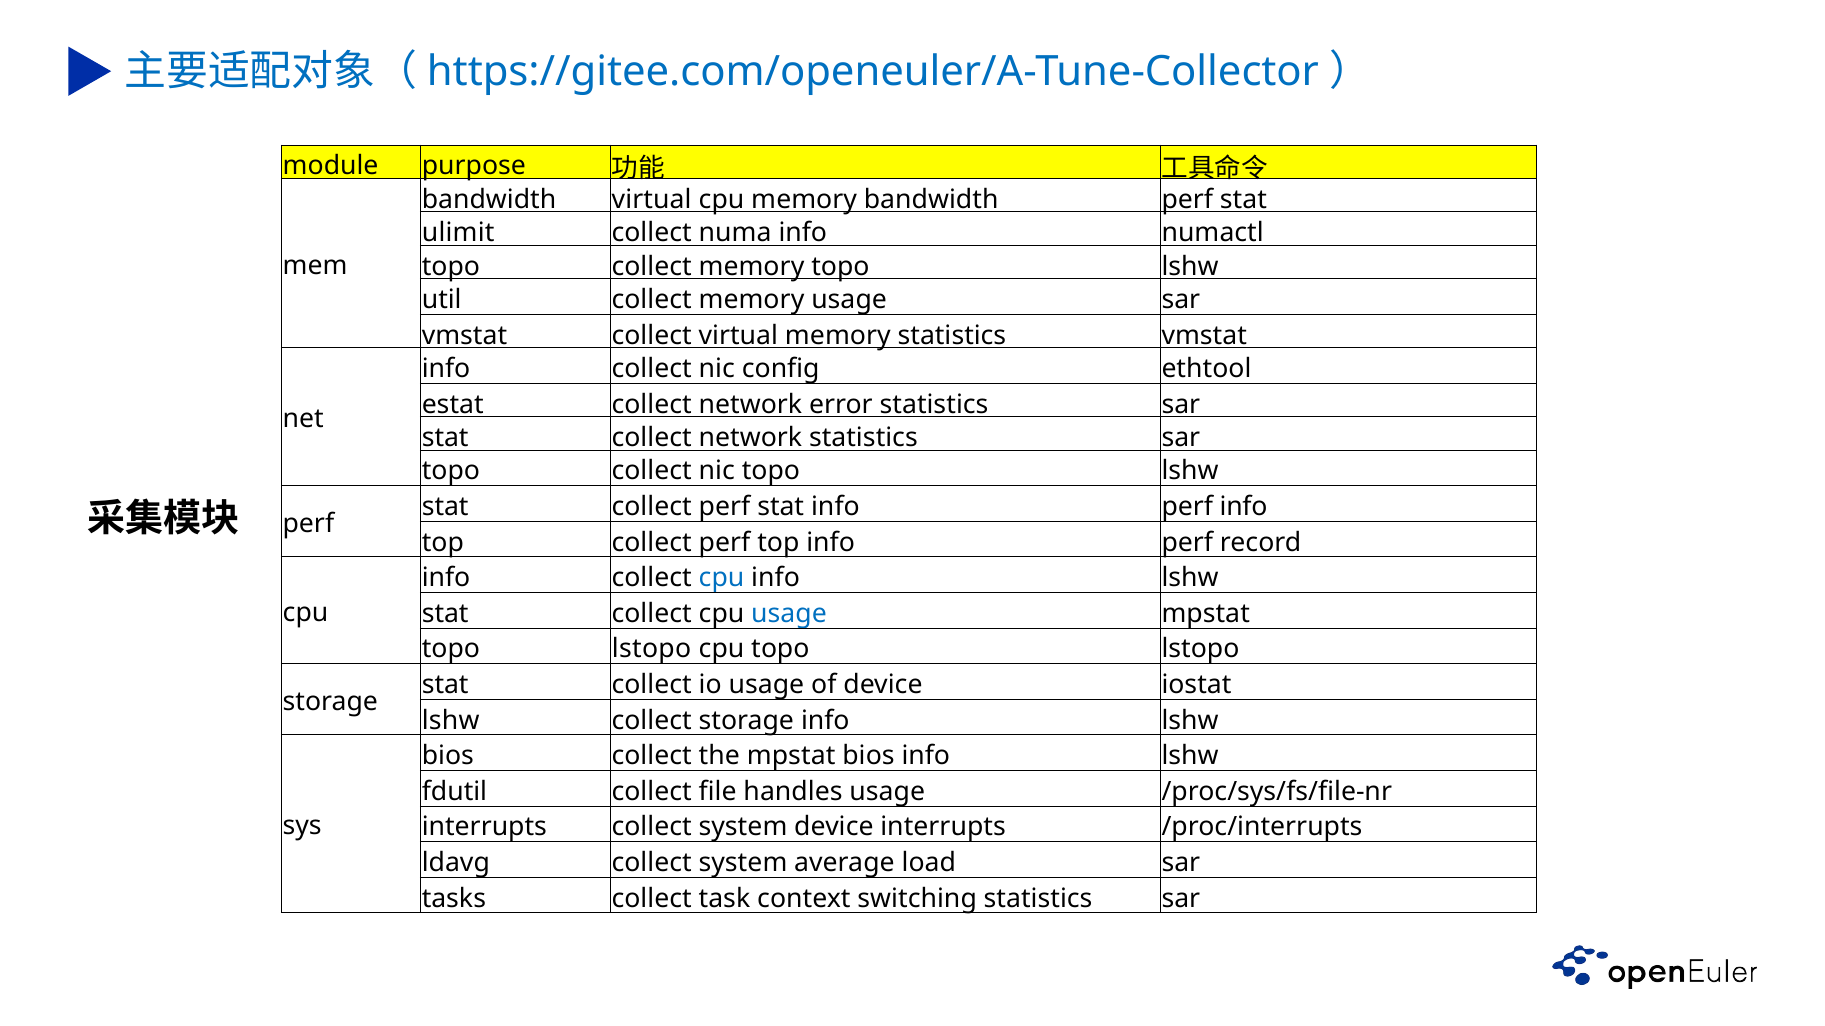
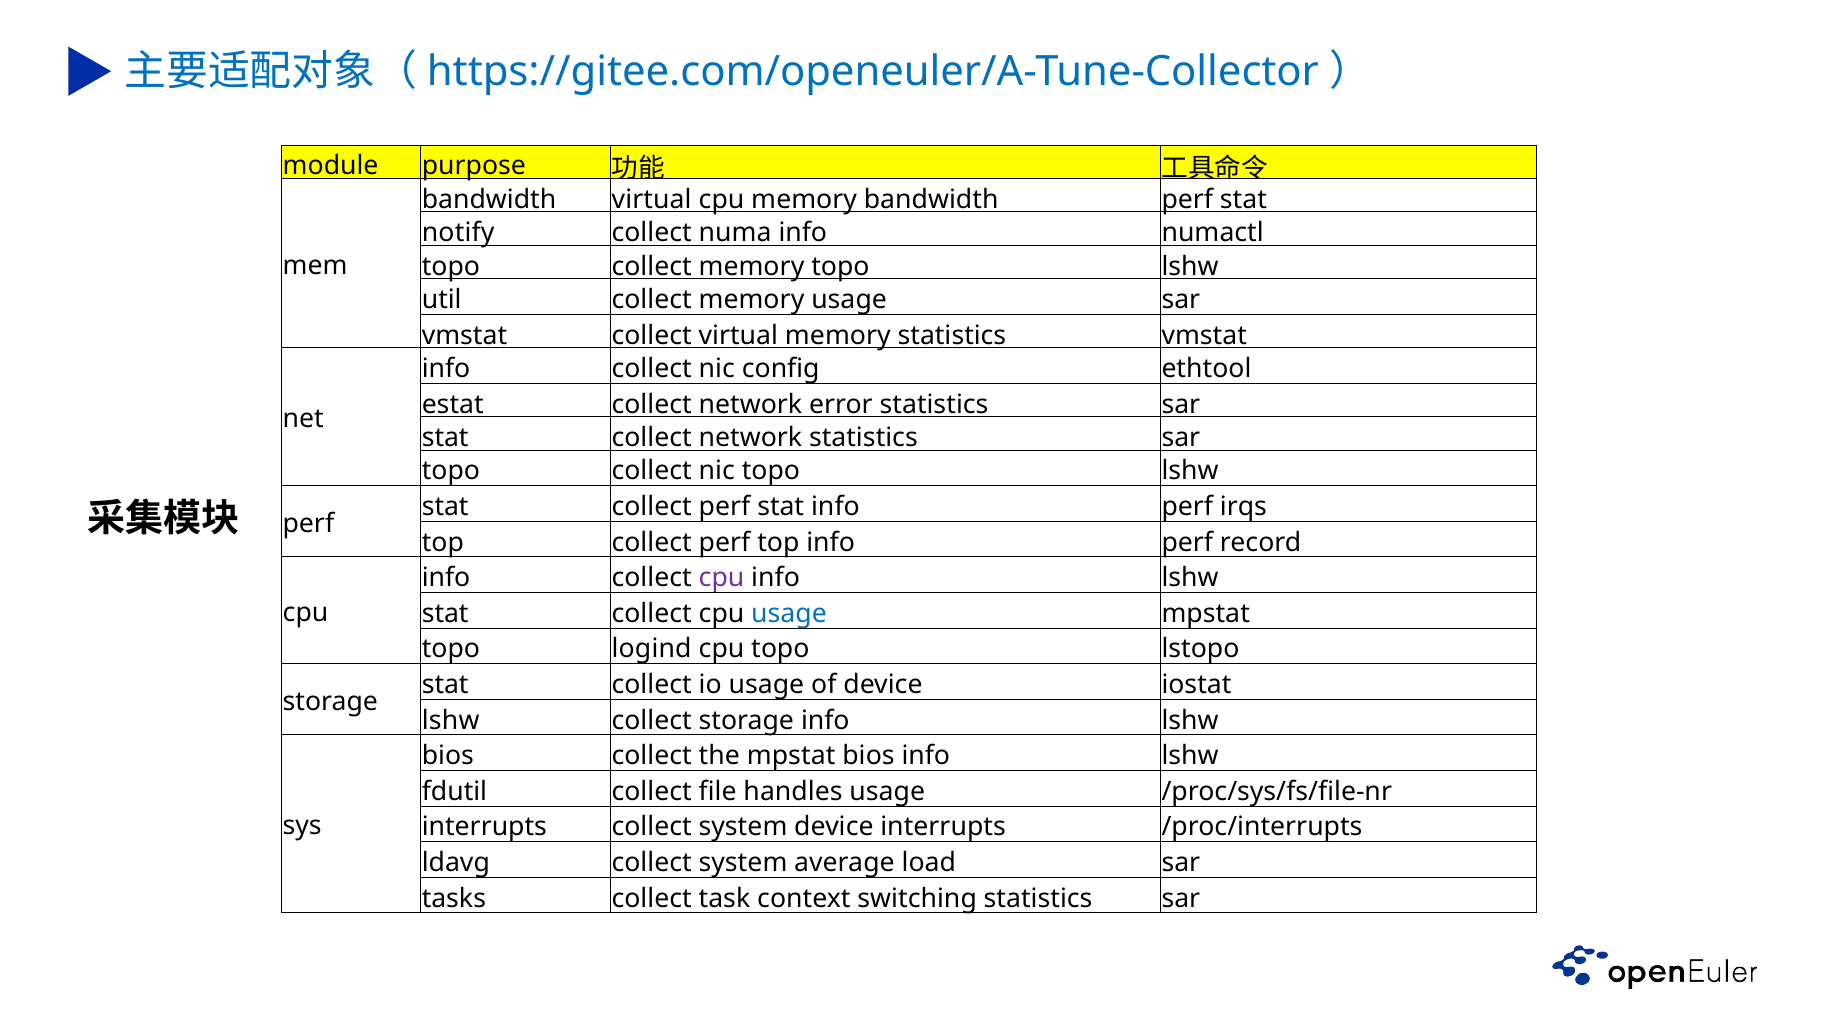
ulimit: ulimit -> notify (458, 233)
perf info: info -> irqs (1243, 507)
cpu colour: blue -> purple (722, 578)
lstopo: lstopo -> logind (652, 649)
